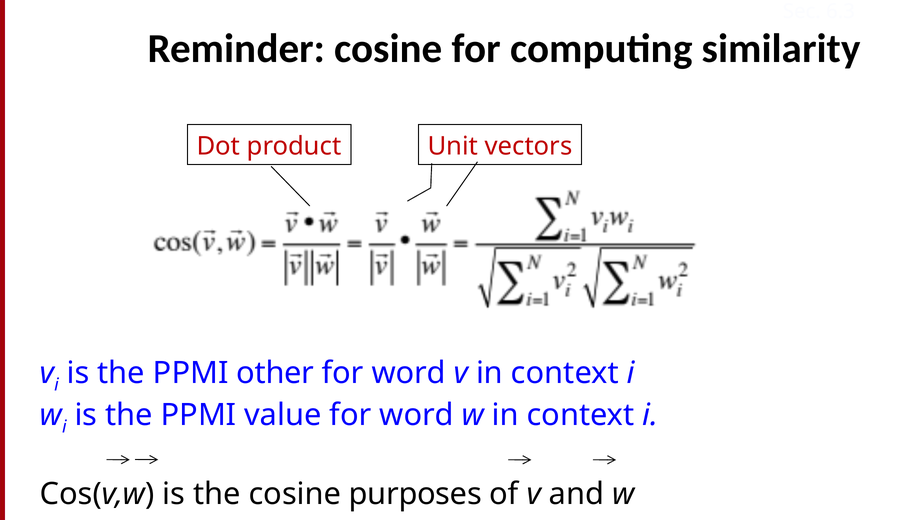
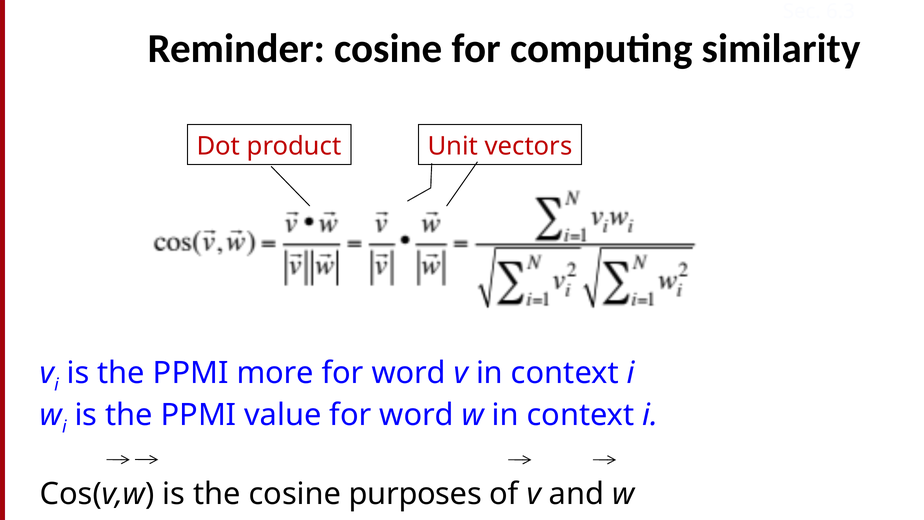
other: other -> more (275, 373)
